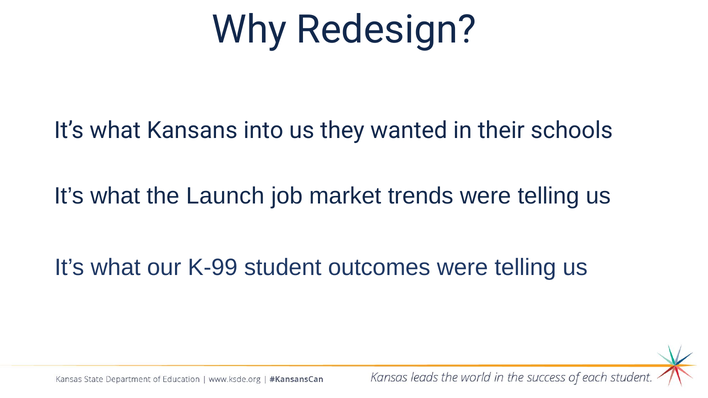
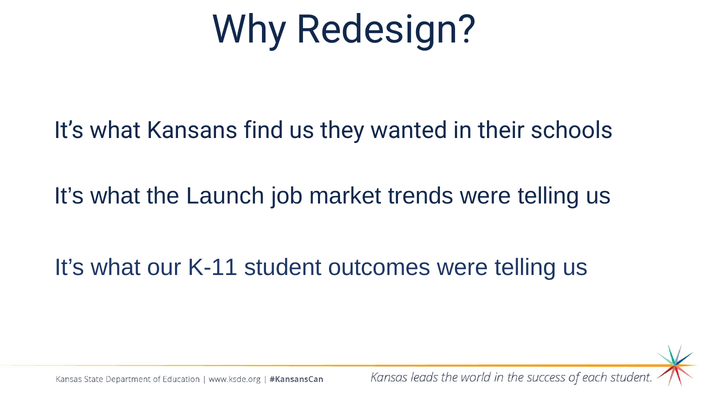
into: into -> find (263, 130)
K-99: K-99 -> K-11 (213, 268)
